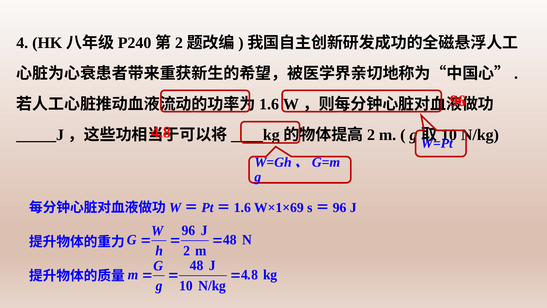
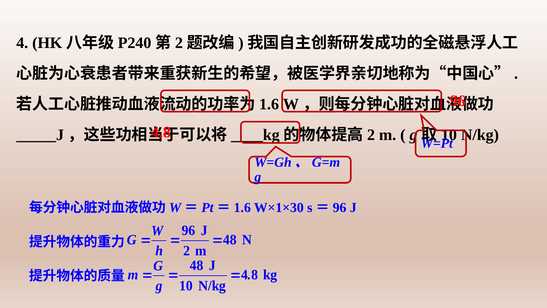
W×1×69: W×1×69 -> W×1×30 (279, 207)
